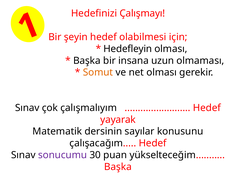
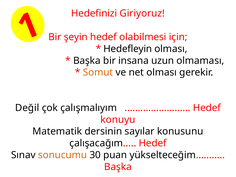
Çalışmayı: Çalışmayı -> Giriyoruz (142, 13)
Sınav: Sınav -> Değil (27, 108)
yayarak: yayarak -> konuyu (118, 120)
sonucumu colour: purple -> orange (63, 155)
